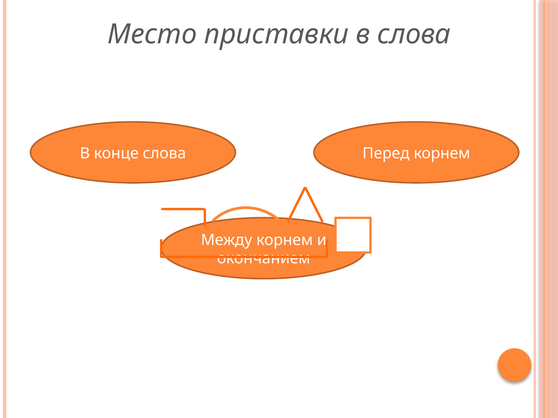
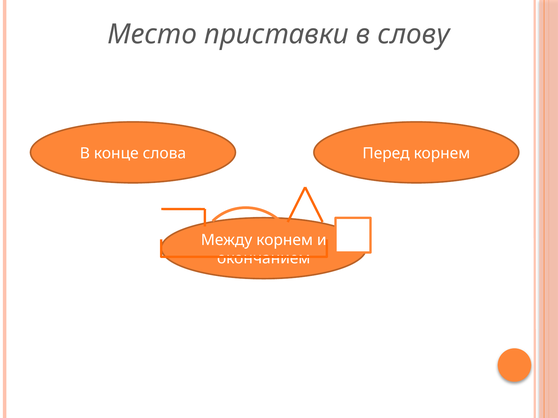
в слова: слова -> слову (414, 34)
